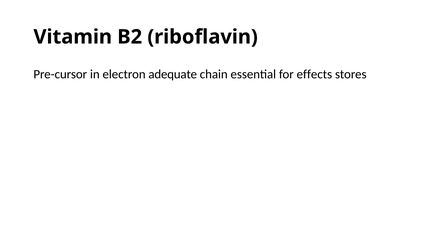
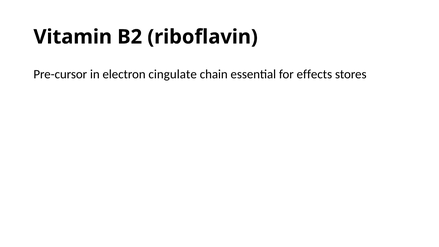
adequate: adequate -> cingulate (173, 74)
